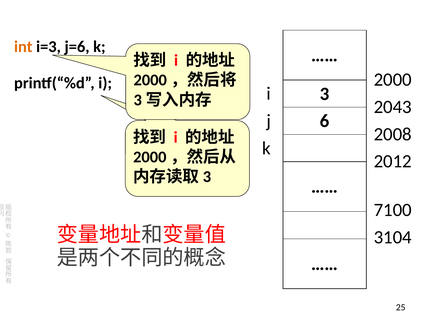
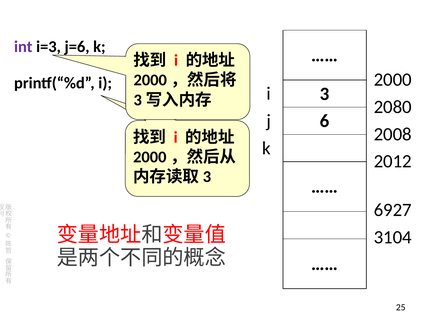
int colour: orange -> purple (23, 47)
2043: 2043 -> 2080 (393, 107)
7100: 7100 -> 6927 (393, 210)
